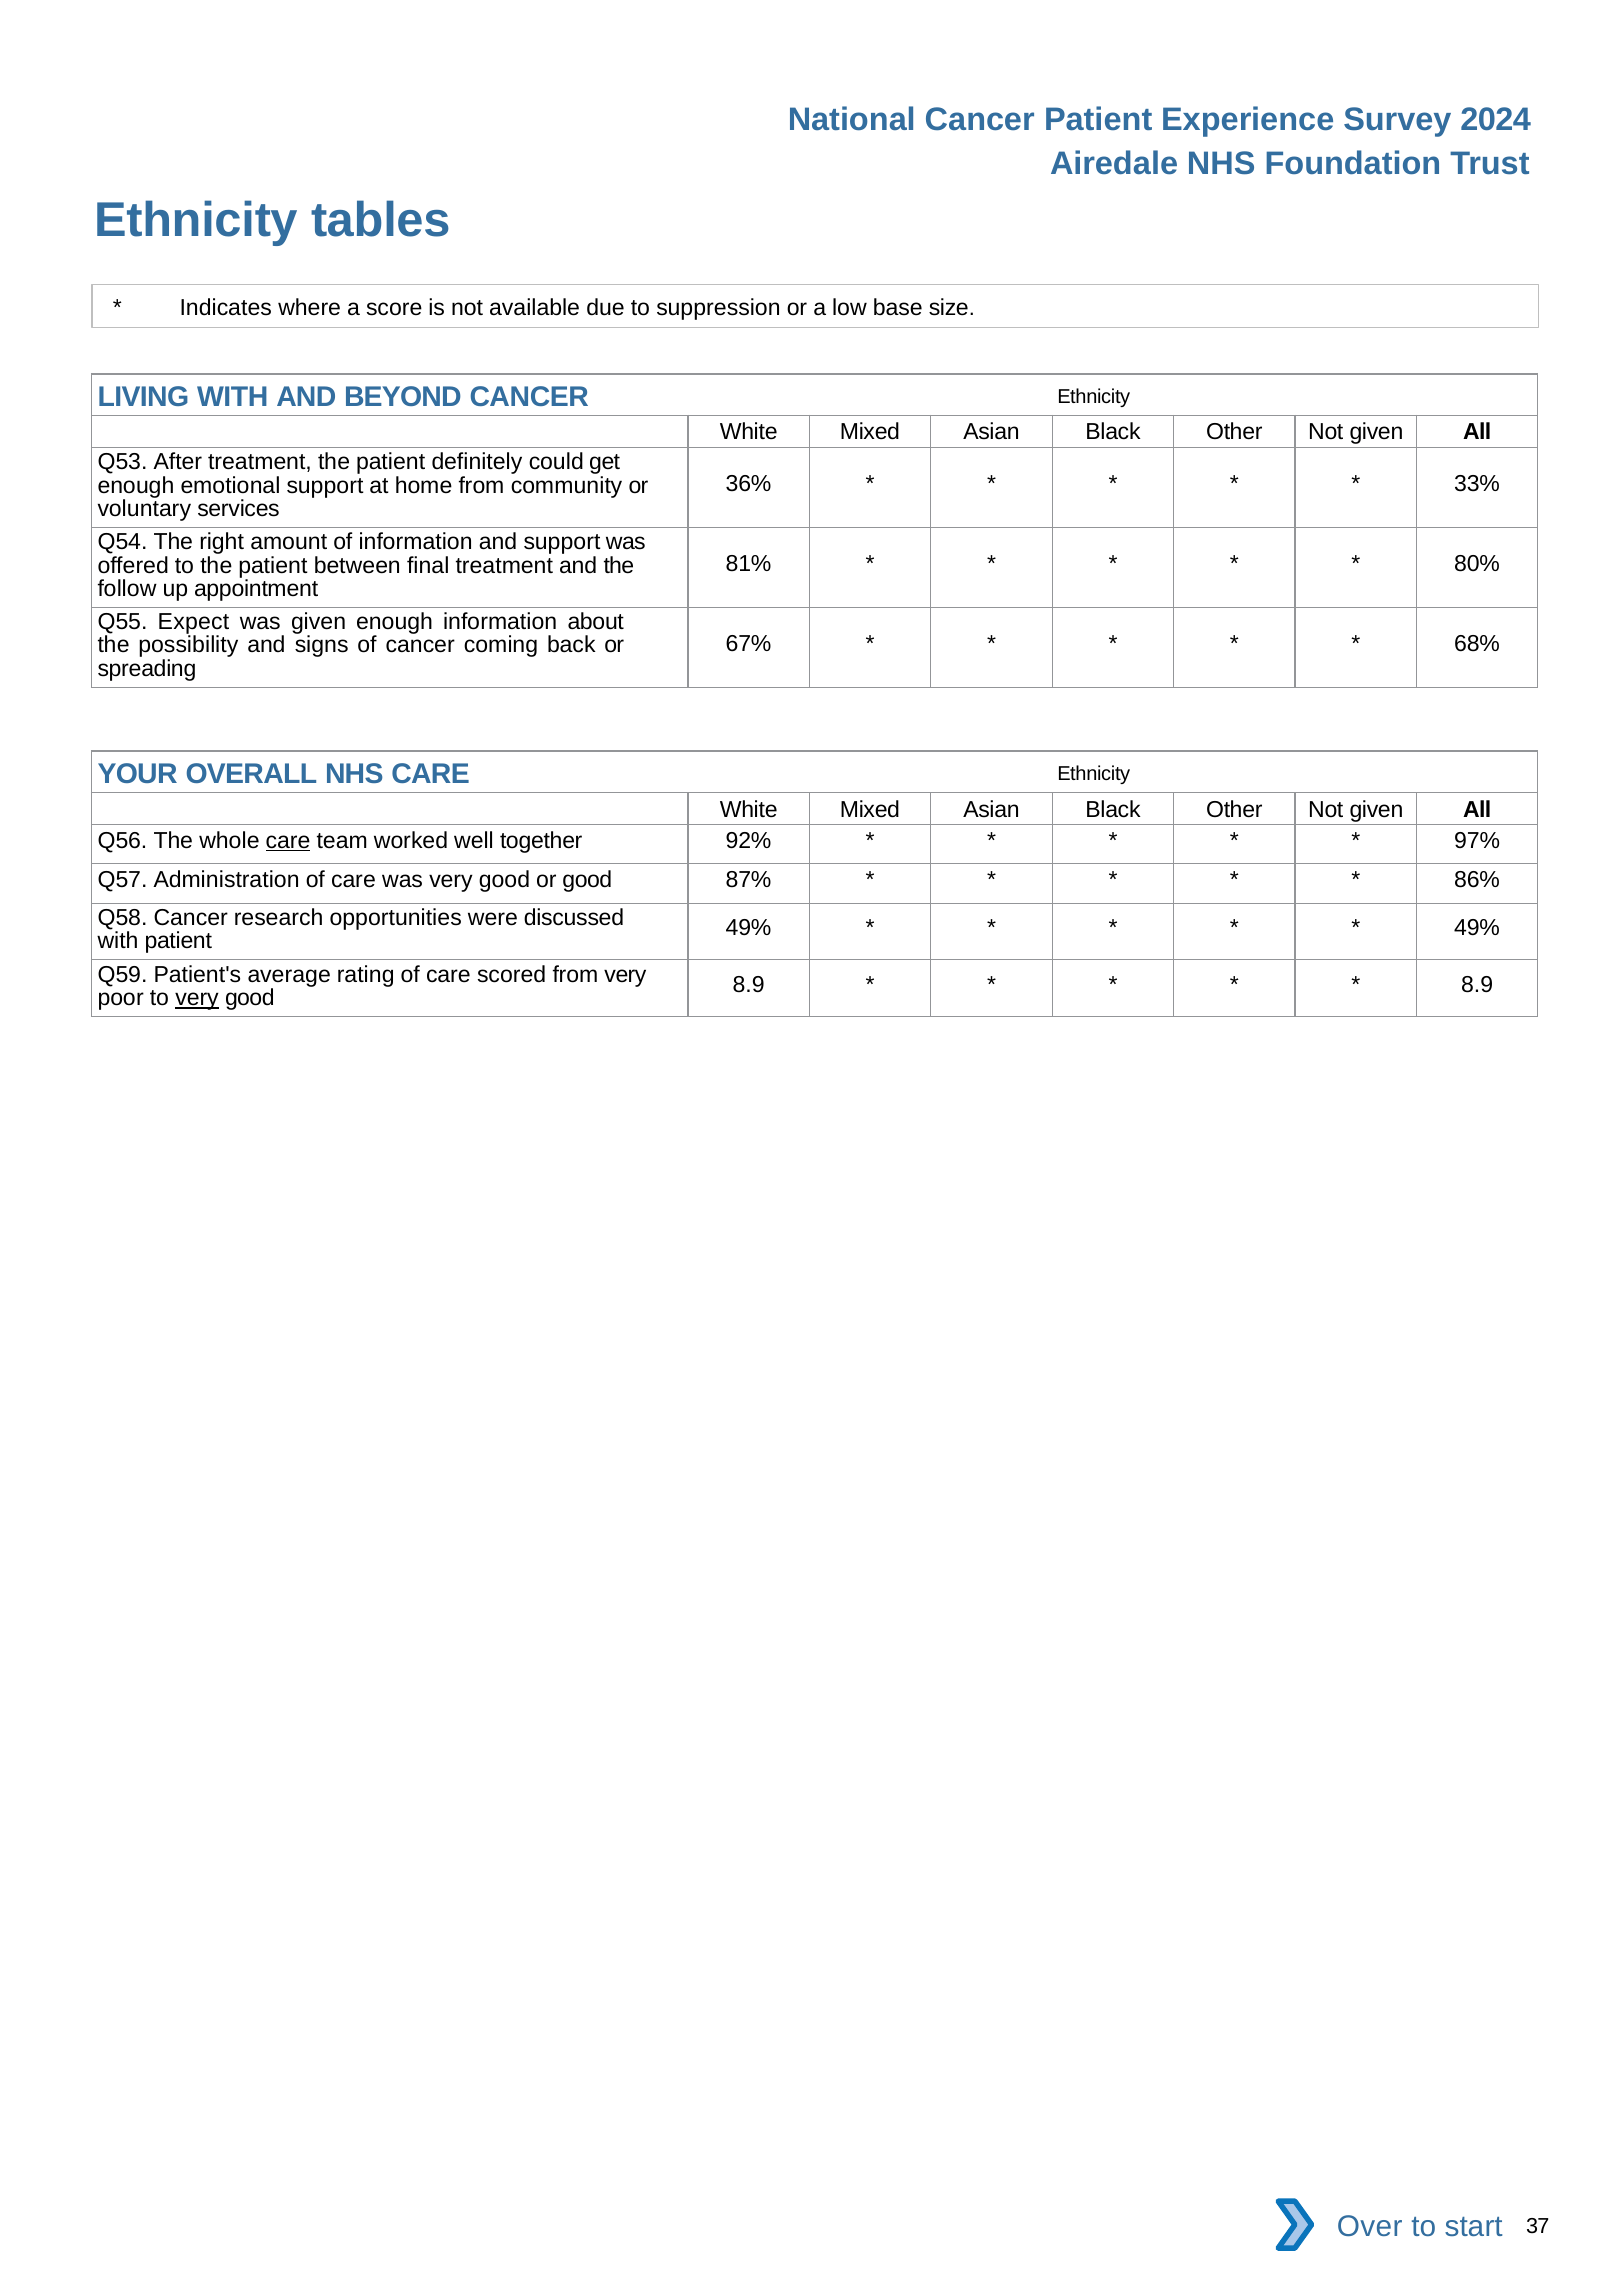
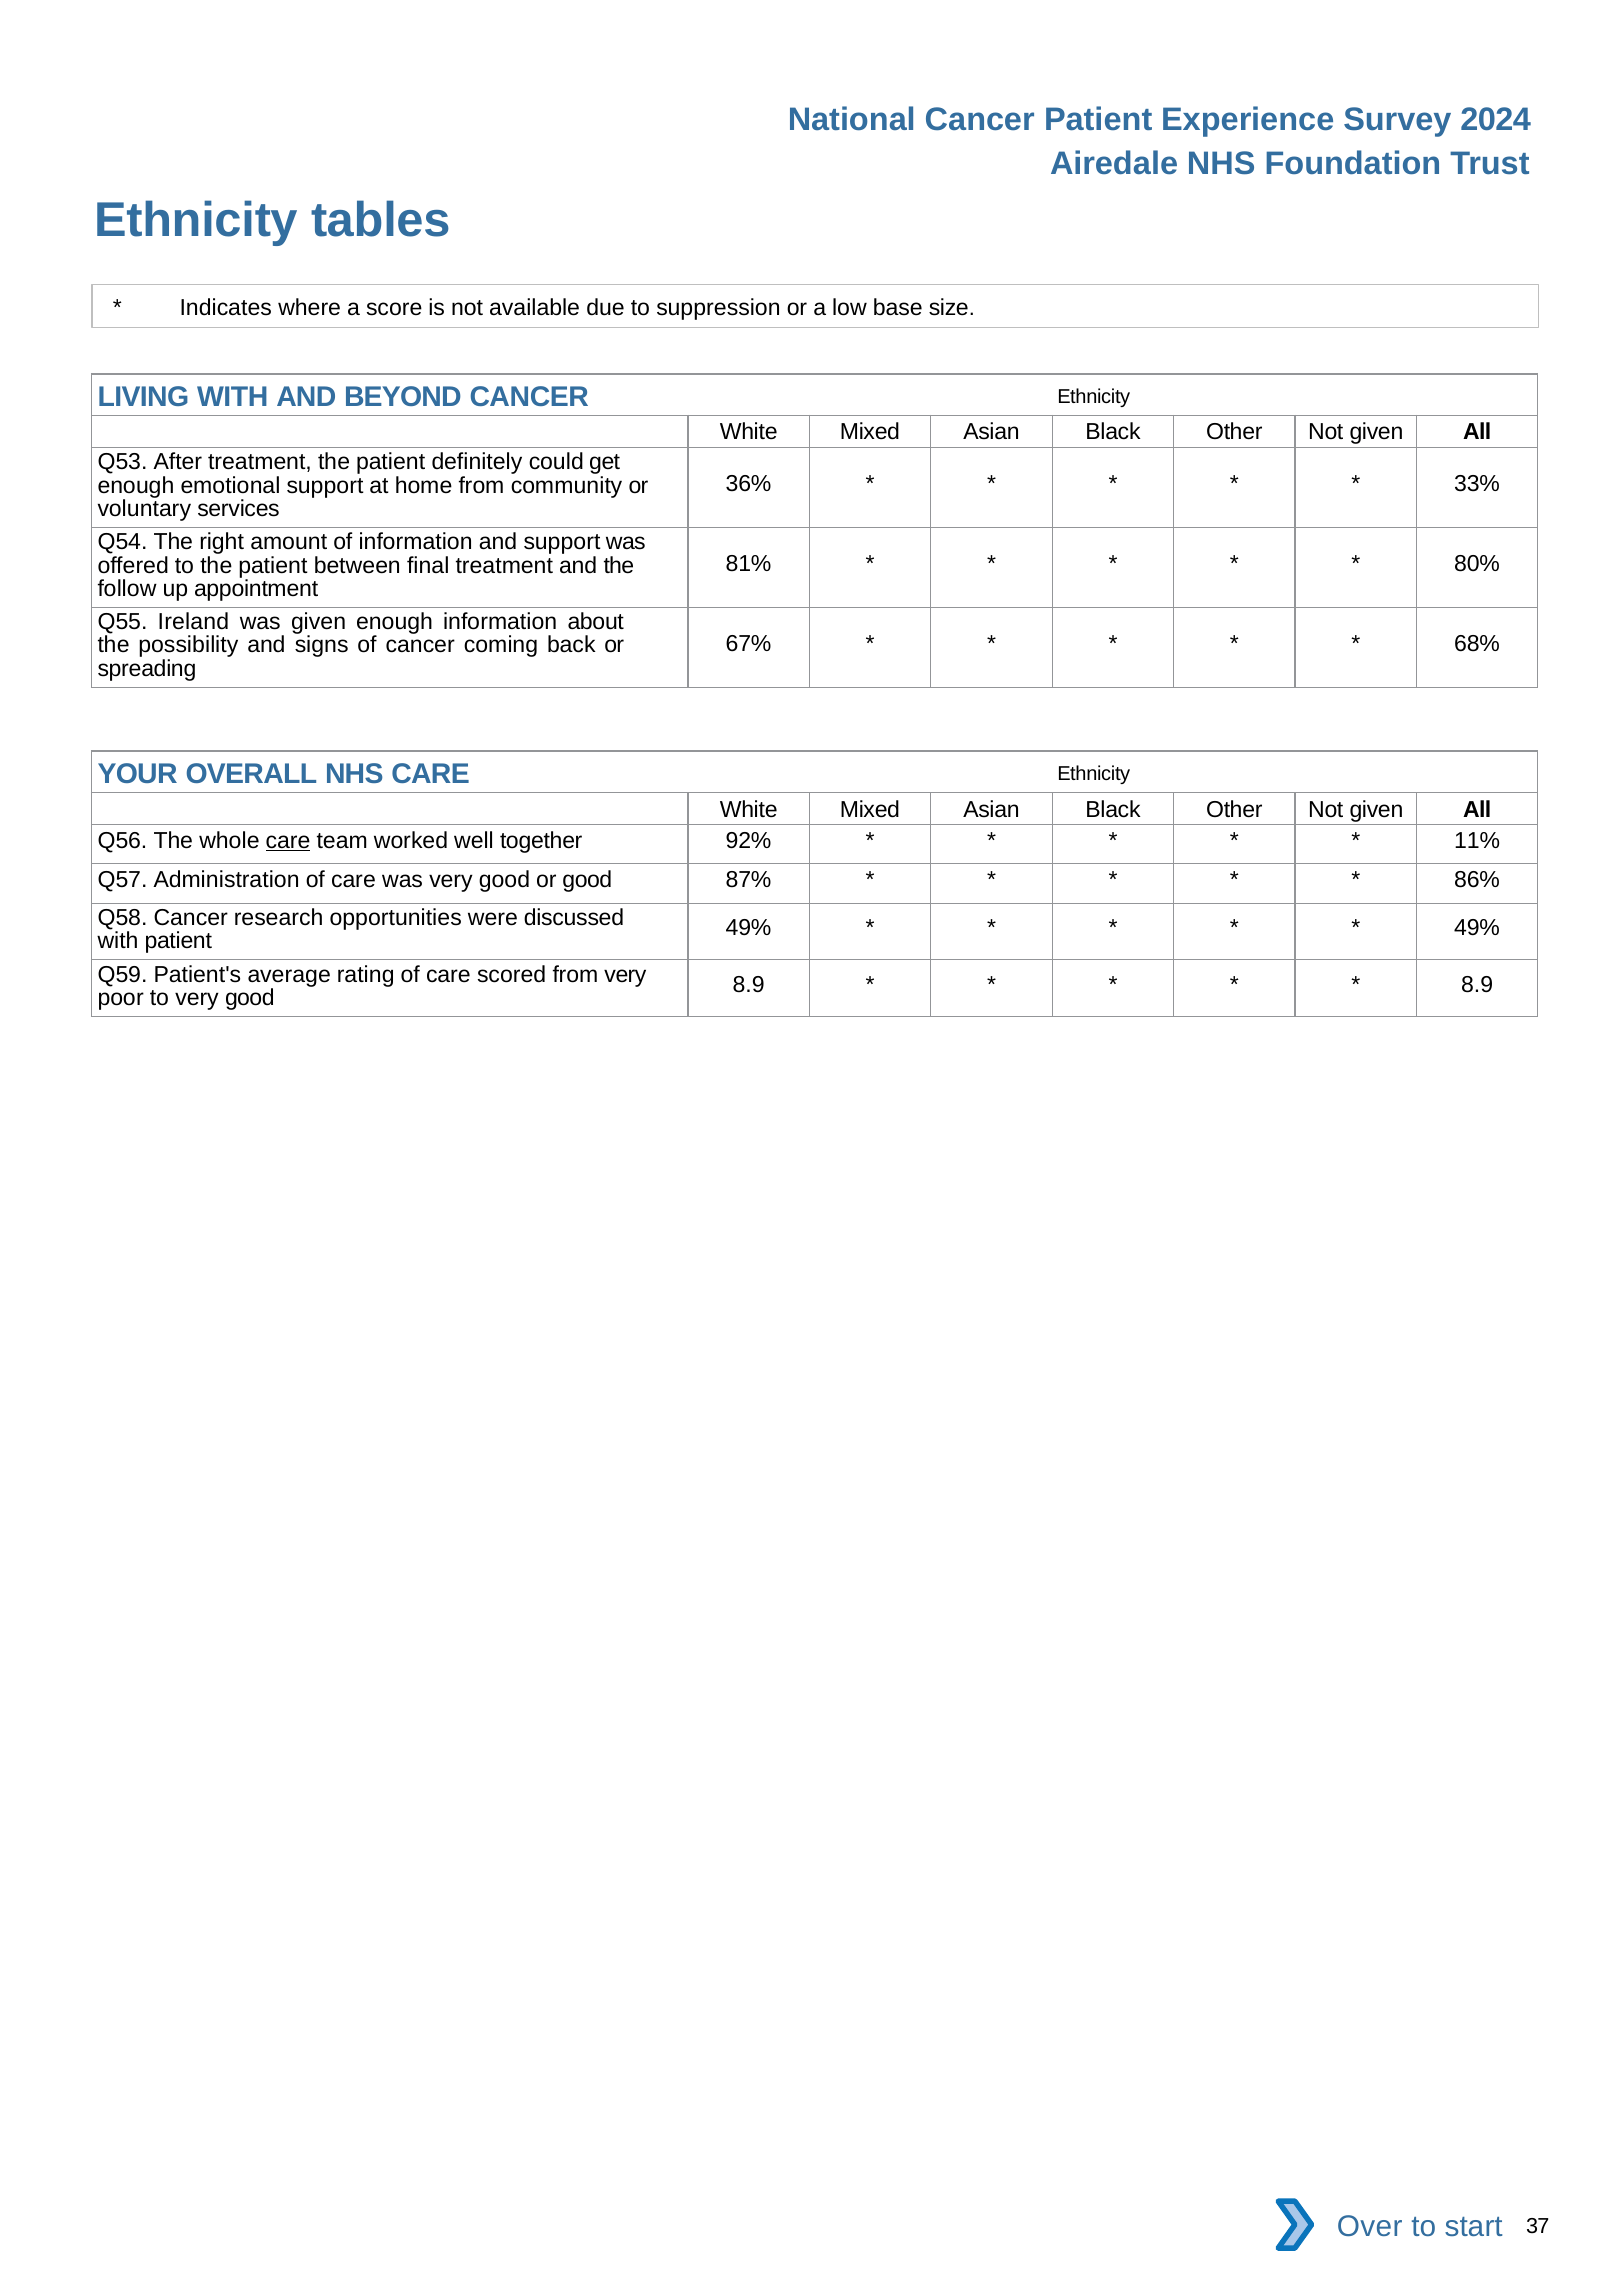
Expect: Expect -> Ireland (193, 622)
97%: 97% -> 11% (1477, 841)
very underline: present -> none (197, 998)
